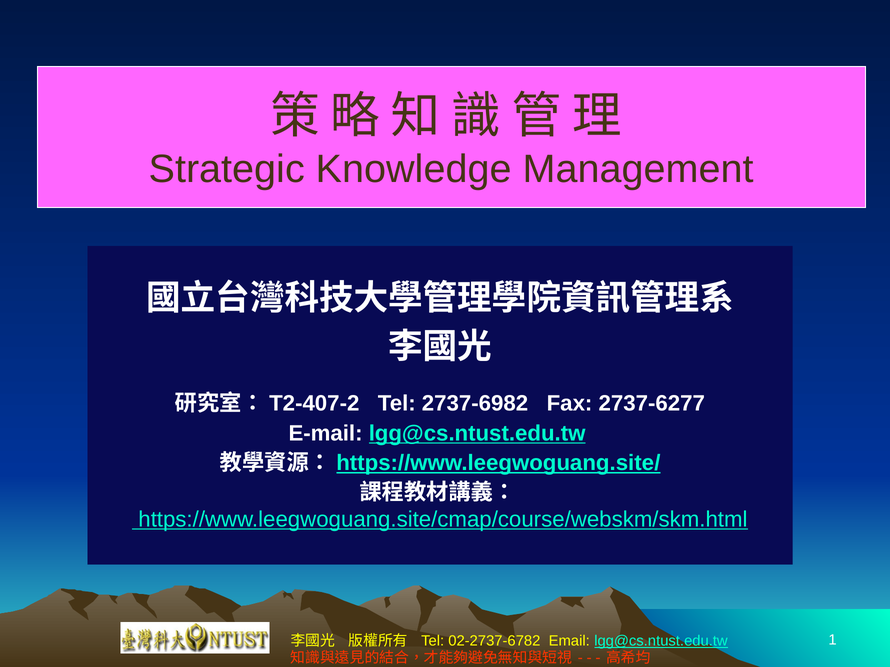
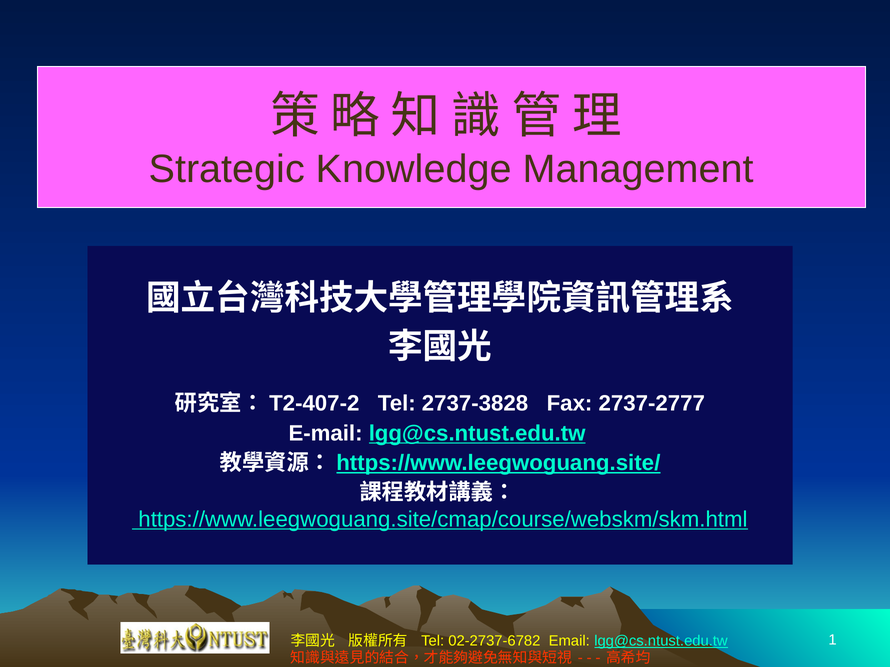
2737-6982: 2737-6982 -> 2737-3828 (475, 404)
2737-6277: 2737-6277 -> 2737-2777 (652, 404)
